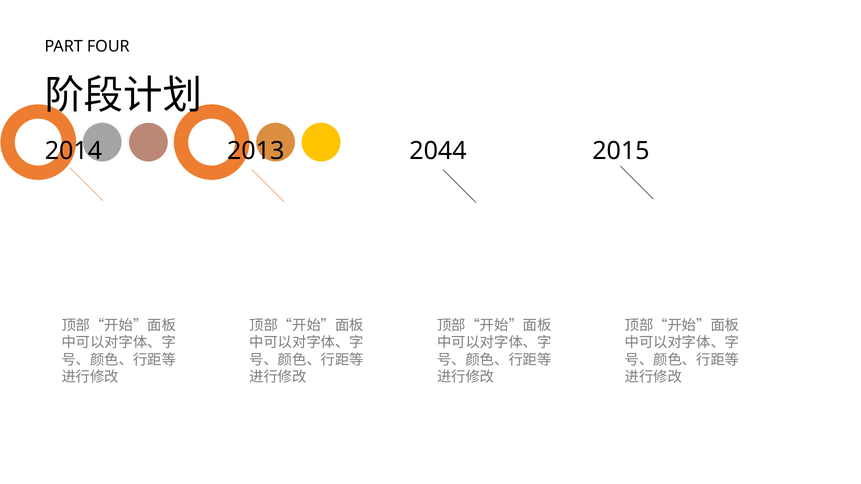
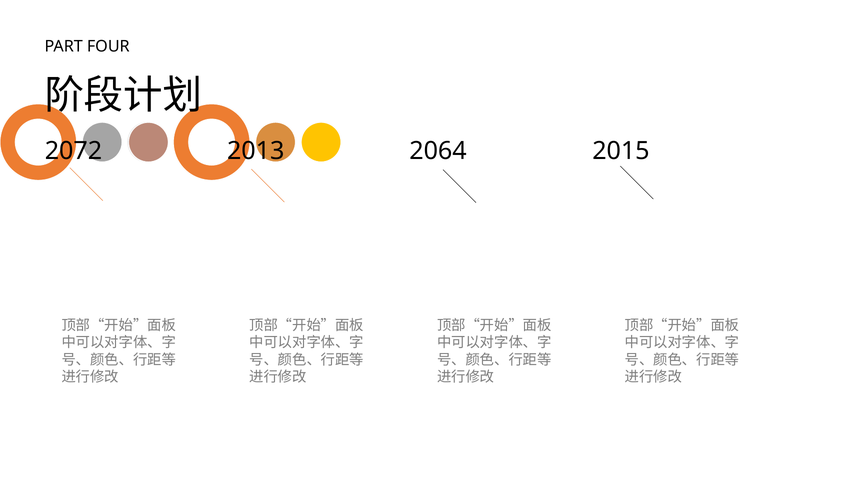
2014: 2014 -> 2072 (73, 151)
2044: 2044 -> 2064 (438, 151)
